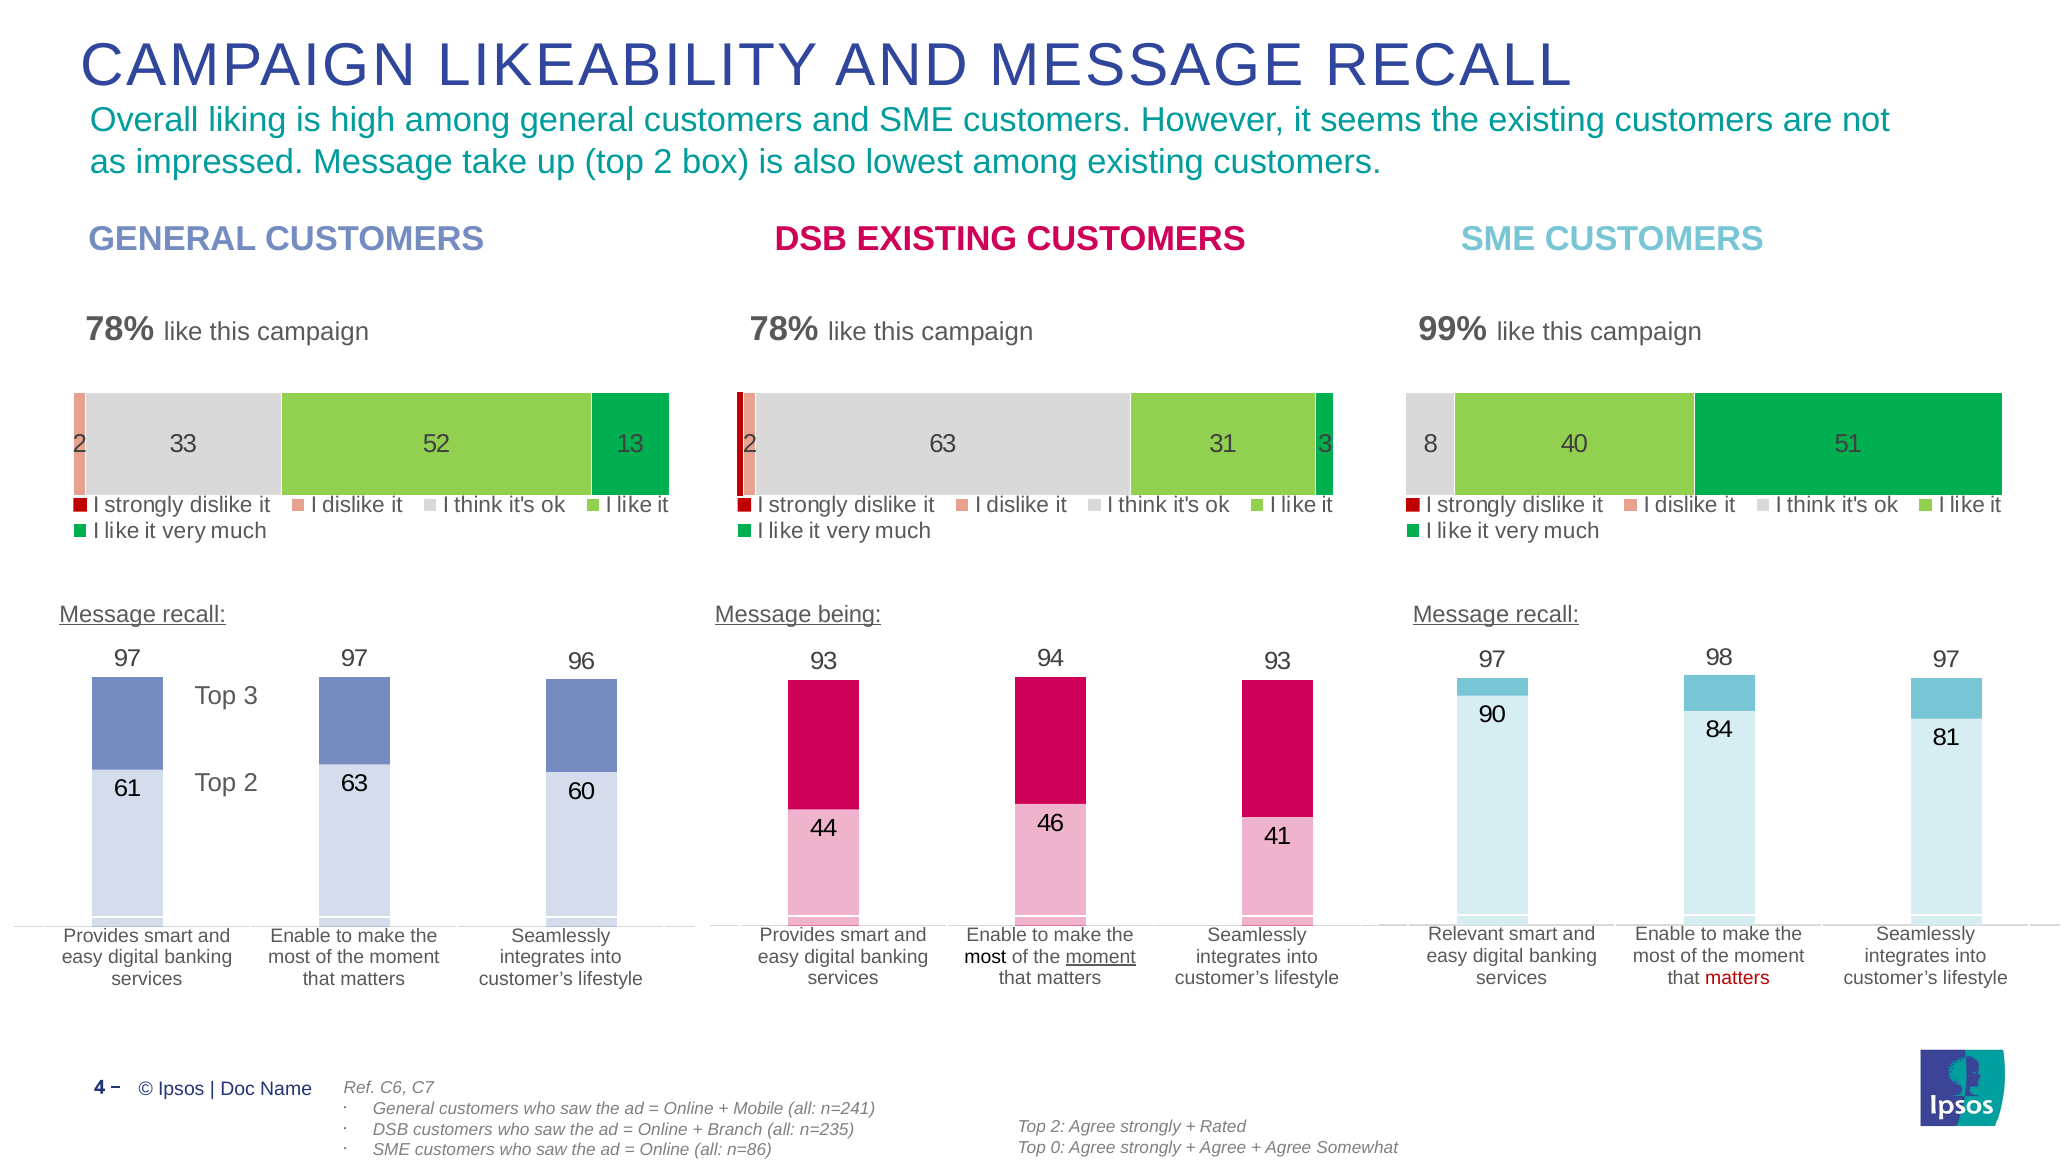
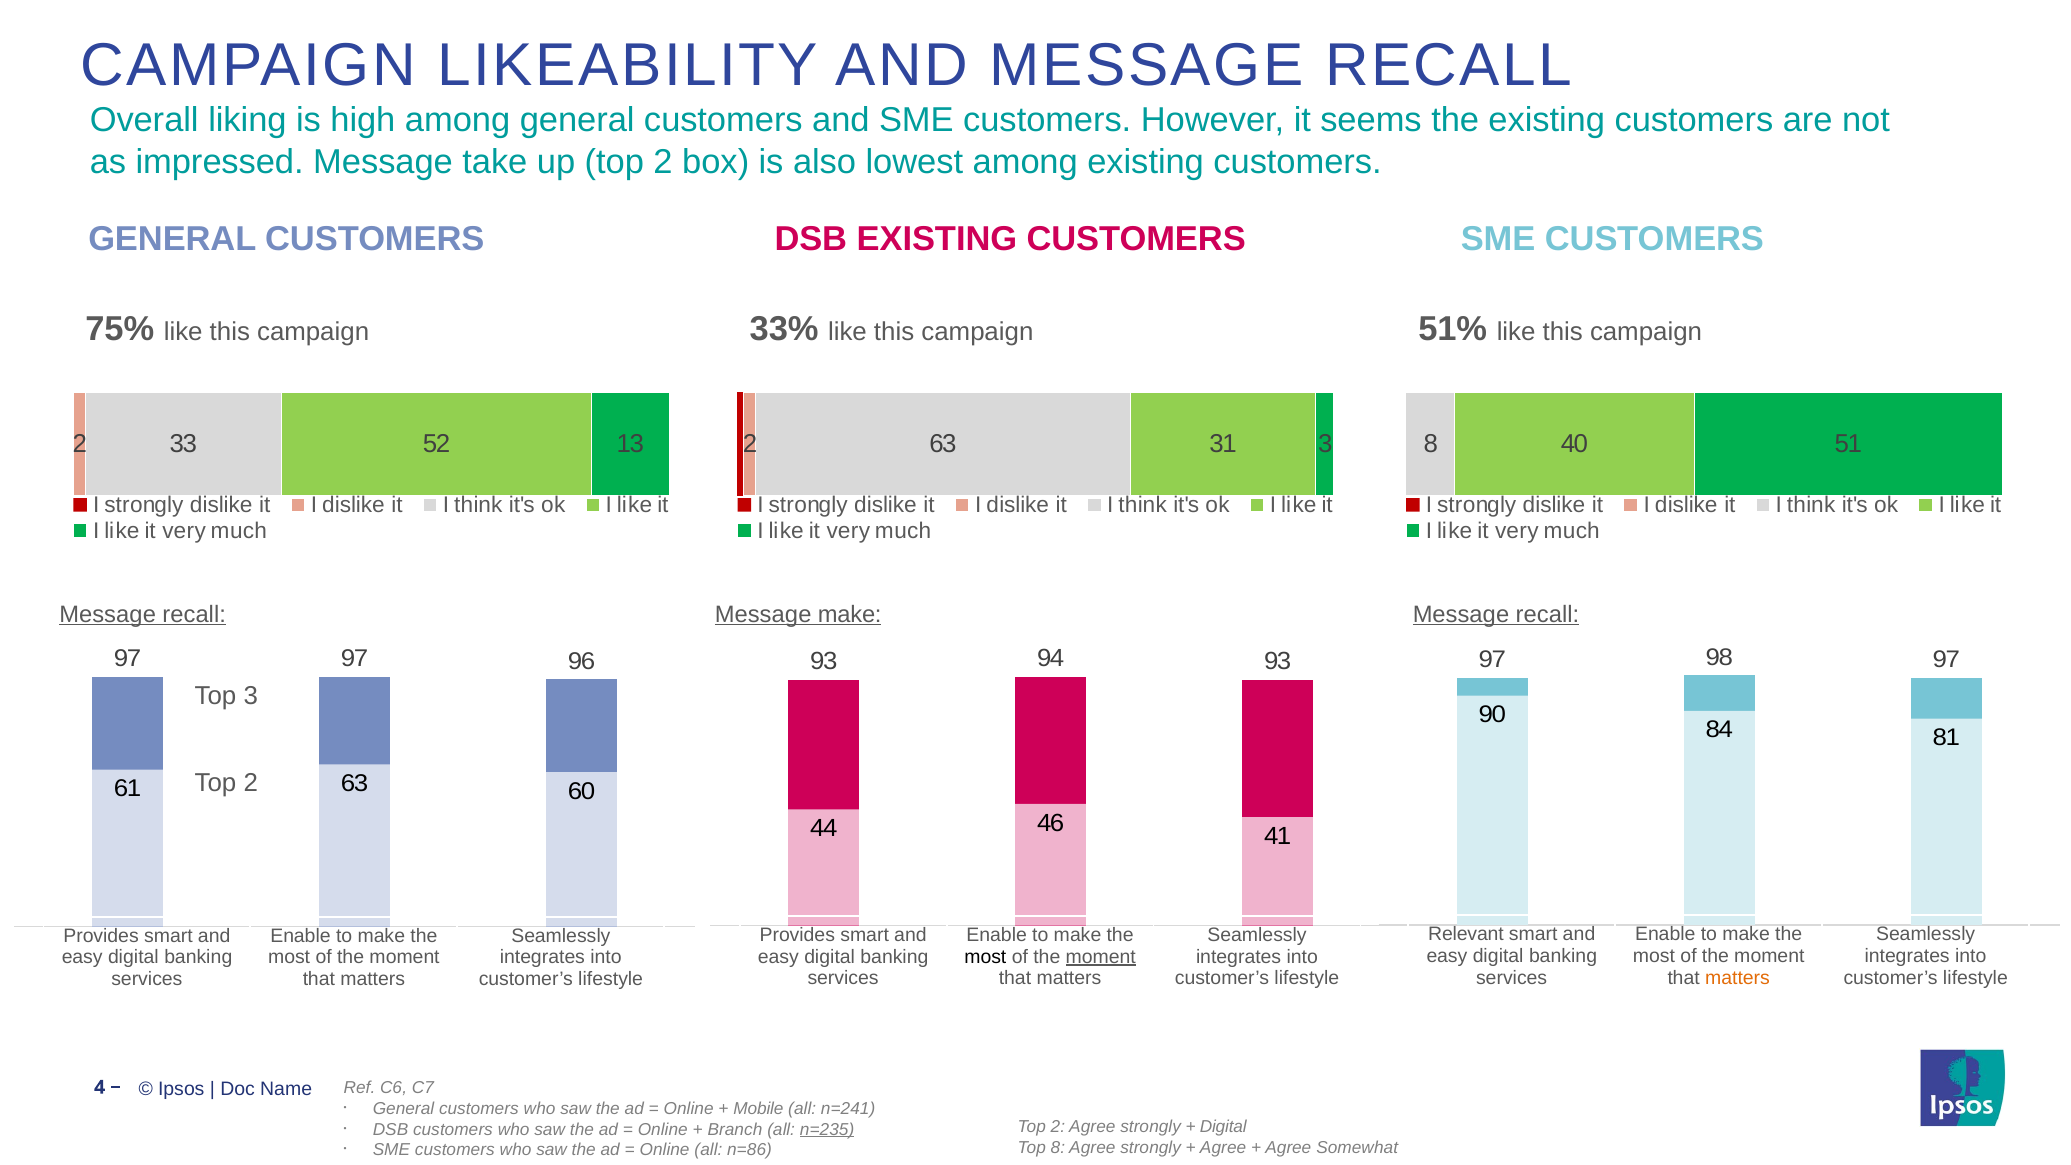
78%: 78% -> 75% (120, 330)
78%: 78% -> 33% (784, 330)
99%: 99% -> 51% (1453, 330)
Message being: being -> make (850, 614)
matters colour: red -> orange (1738, 978)
Rated: Rated -> Digital (1223, 1127)
n=235 underline: none -> present (827, 1129)
Top 0: 0 -> 8 (1058, 1147)
